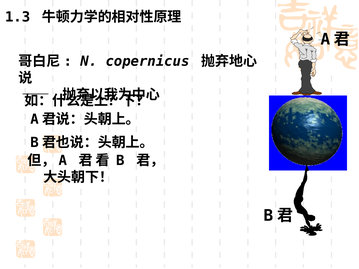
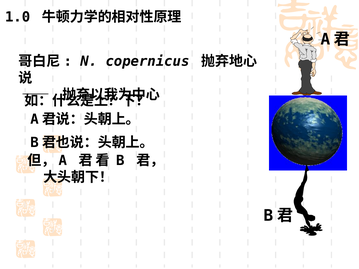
1.3: 1.3 -> 1.0 (18, 17)
